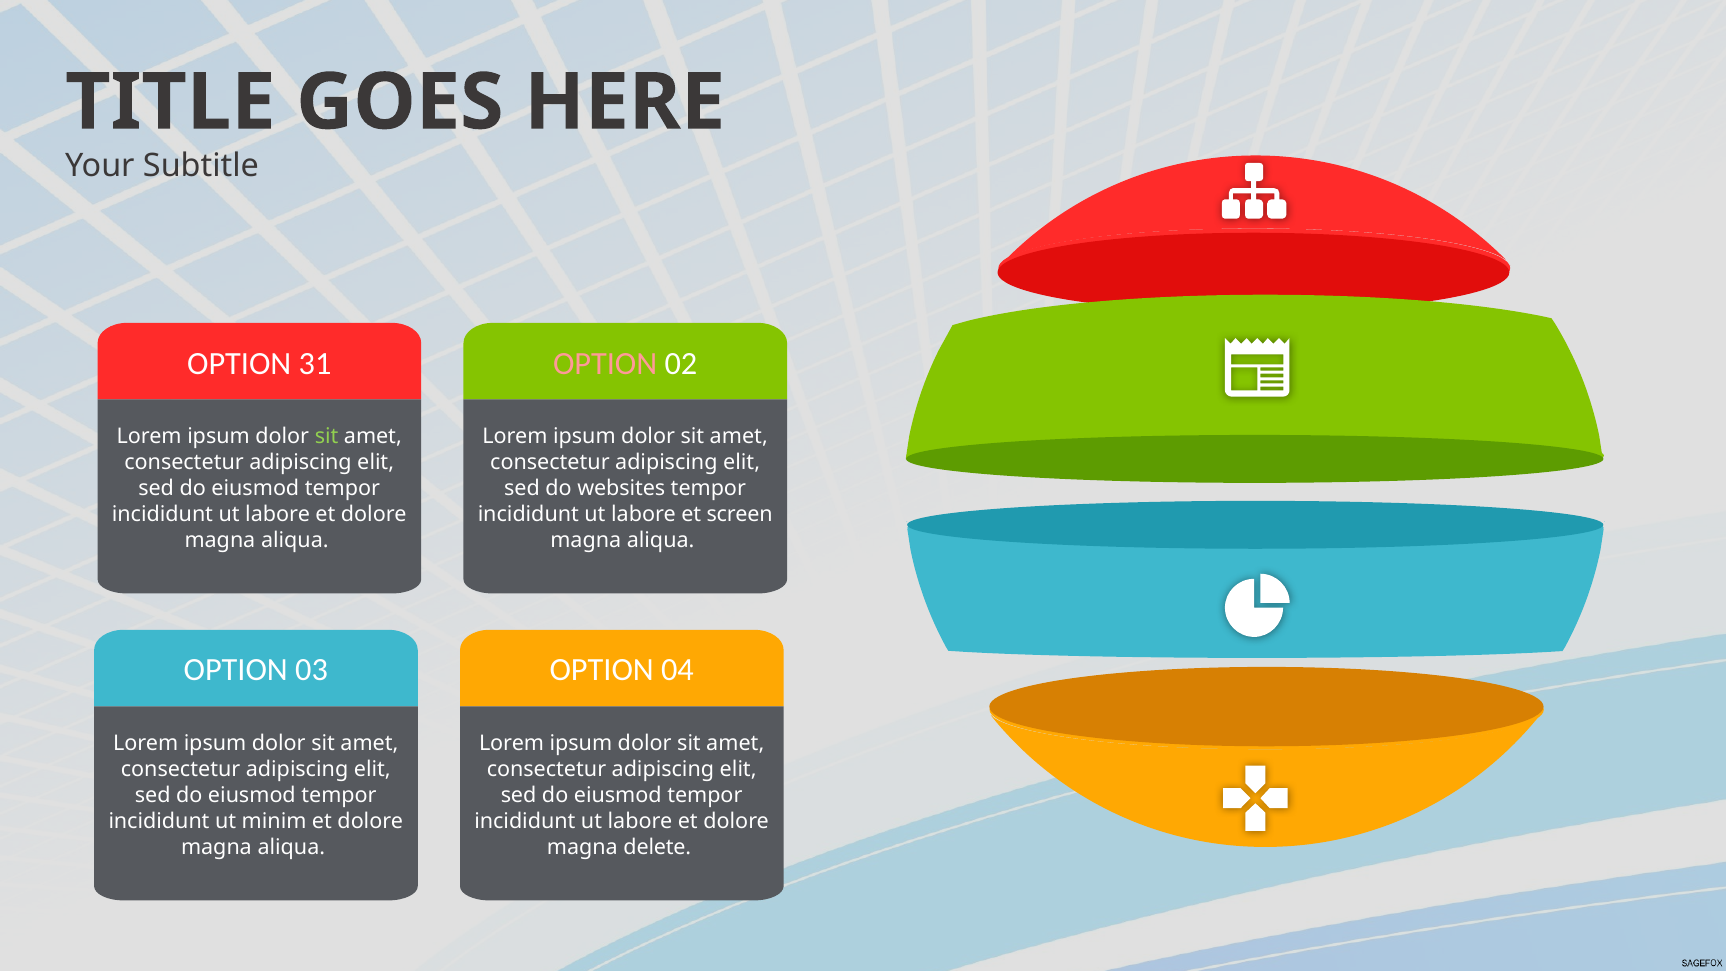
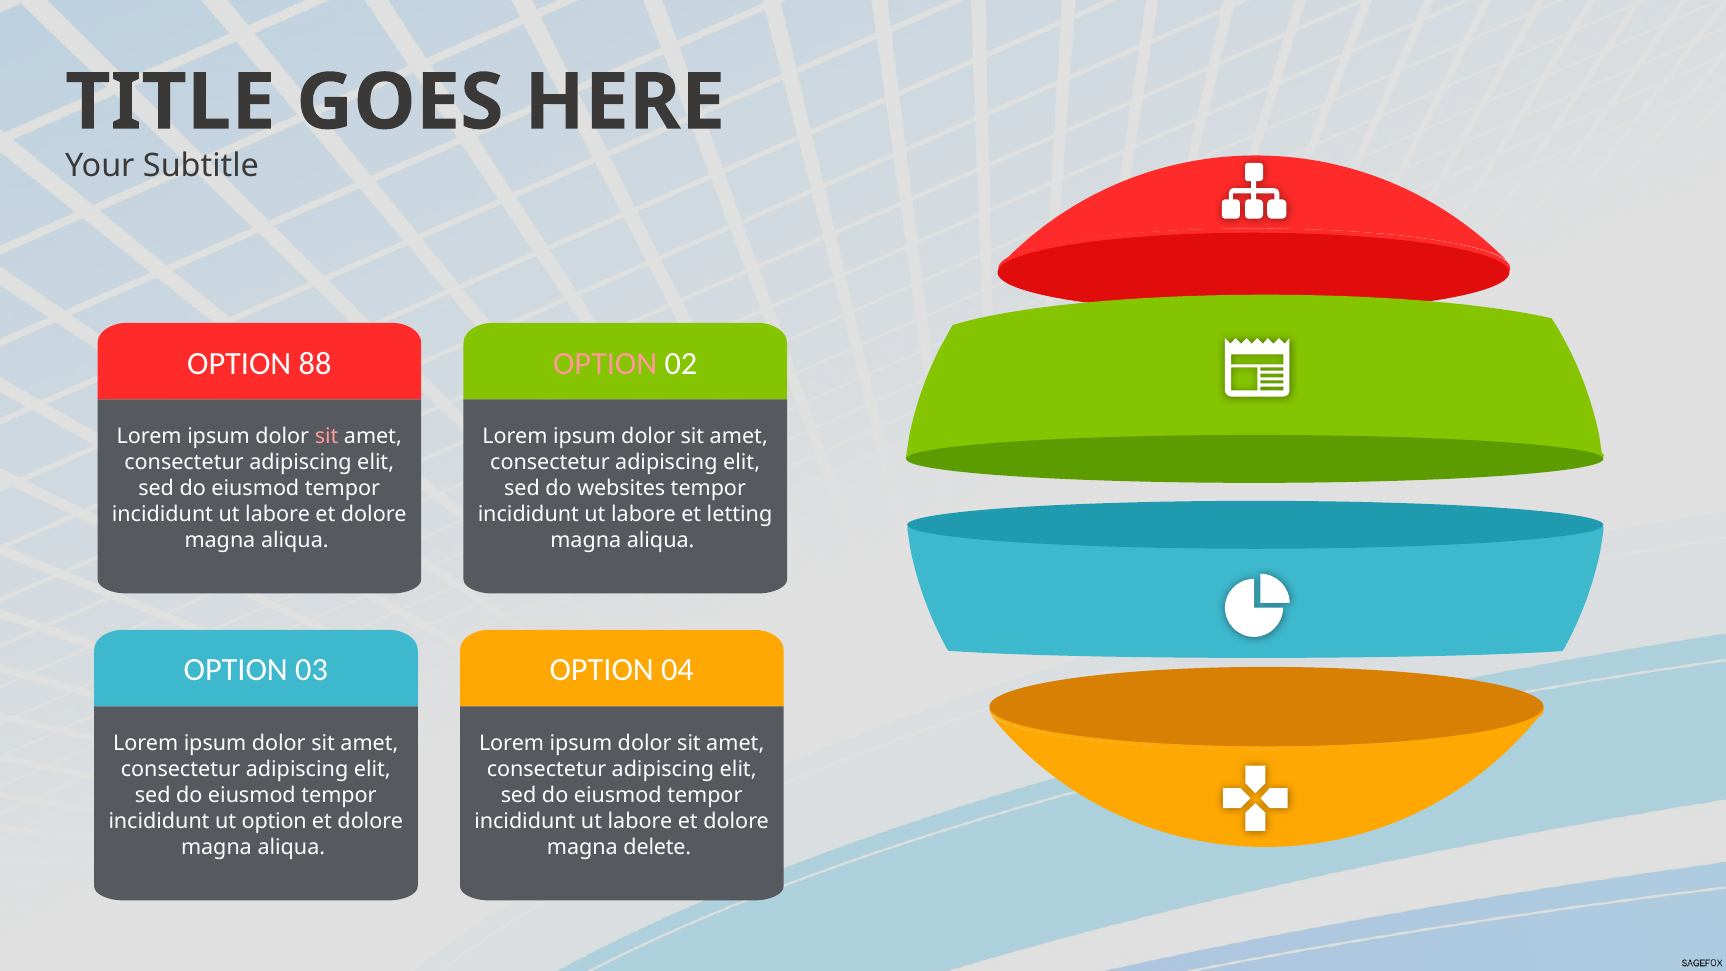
31: 31 -> 88 (315, 363)
sit colour: light green -> pink (327, 437)
screen: screen -> letting (740, 514)
ut minim: minim -> option (274, 821)
